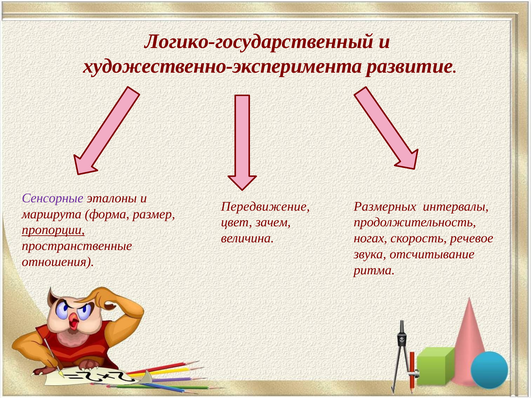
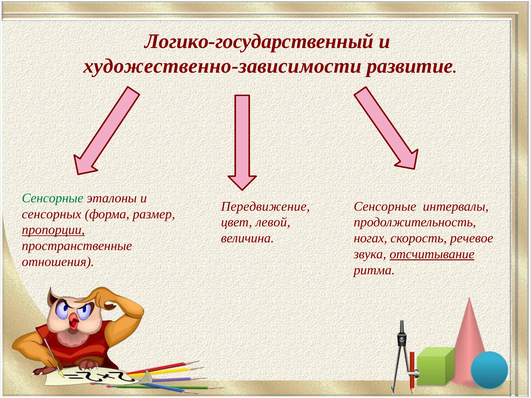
художественно-эксперимента: художественно-эксперимента -> художественно-зависимости (223, 66)
Сенсорные colour: purple -> green (53, 198)
Размерных: Размерных -> Сенсорные (385, 206)
маршрута: маршрута -> сенсорных (52, 214)
зачем: зачем -> левой (273, 222)
отсчитывание underline: none -> present (432, 254)
